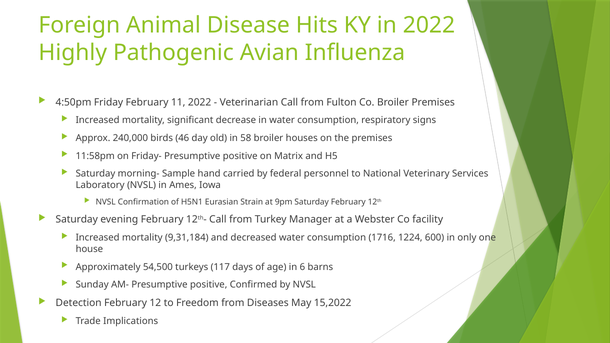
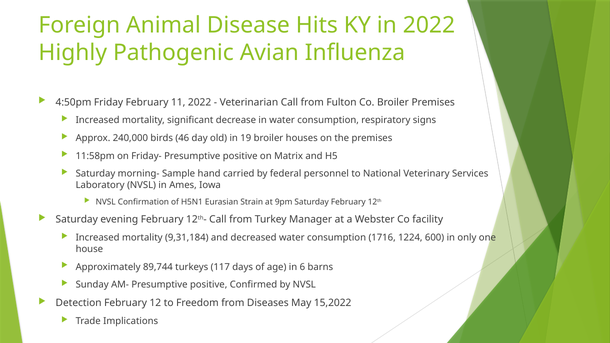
58: 58 -> 19 (246, 138)
54,500: 54,500 -> 89,744 (158, 267)
